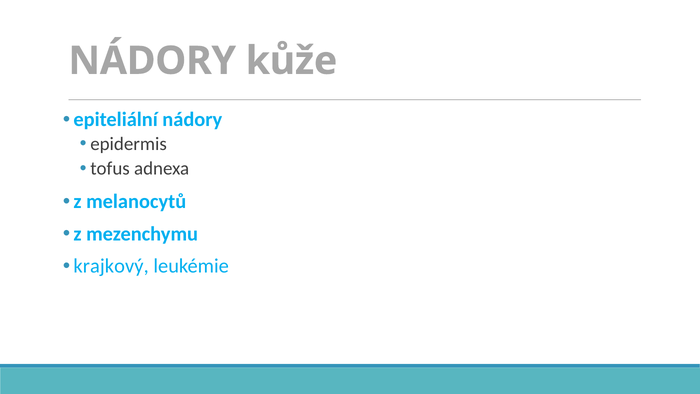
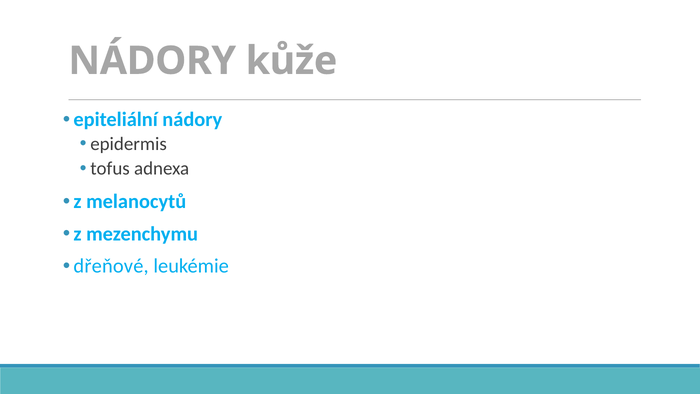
krajkový: krajkový -> dřeňové (111, 266)
